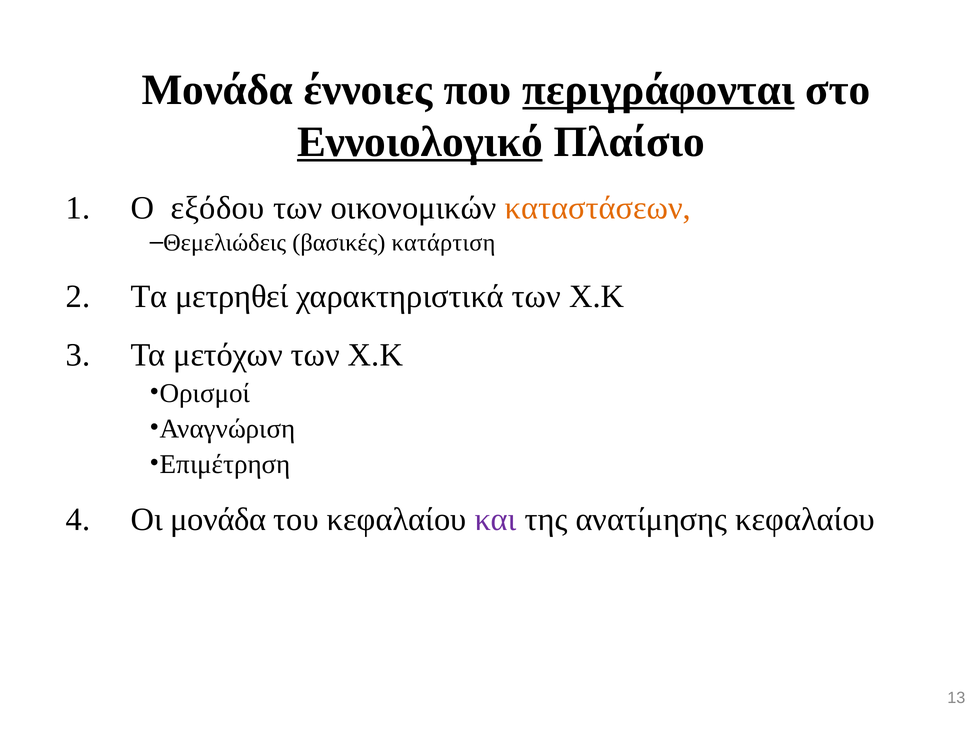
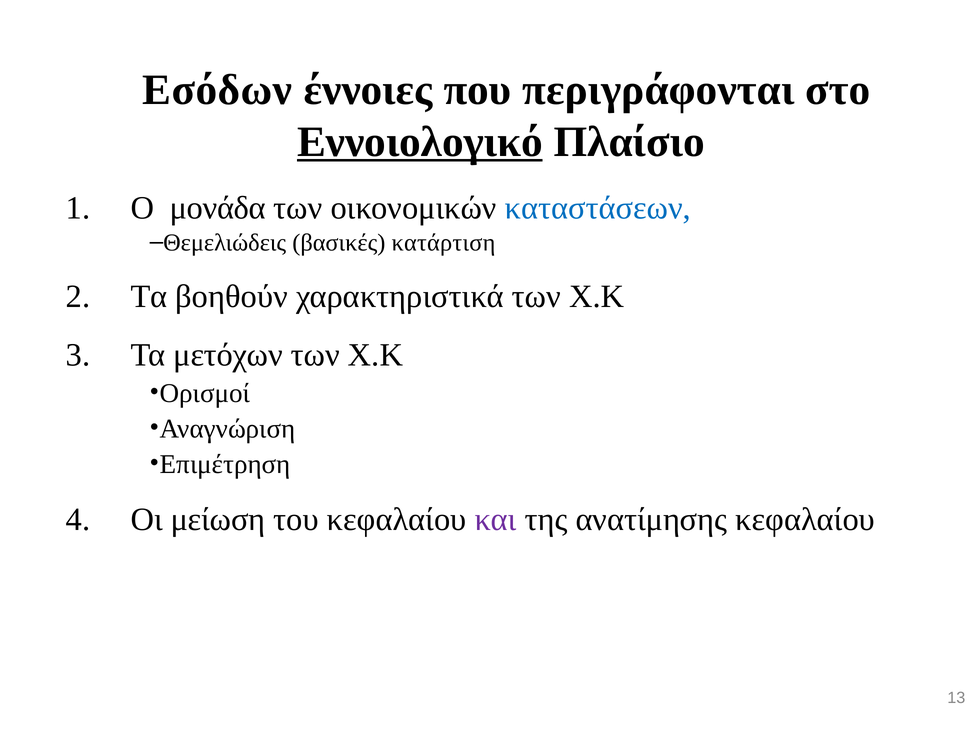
Μονάδα: Μονάδα -> Εσόδων (217, 90)
περιγράφονται underline: present -> none (658, 90)
εξόδου: εξόδου -> μονάδα (218, 208)
καταστάσεων colour: orange -> blue (598, 208)
μετρηθεί: μετρηθεί -> βοηθούν (232, 297)
Oι μονάδα: μονάδα -> μείωση (218, 520)
